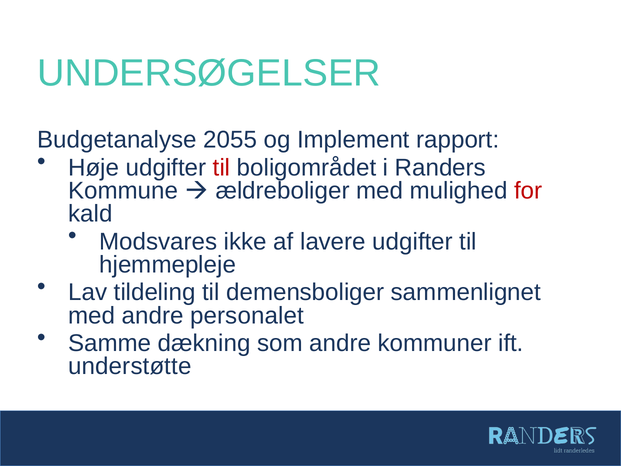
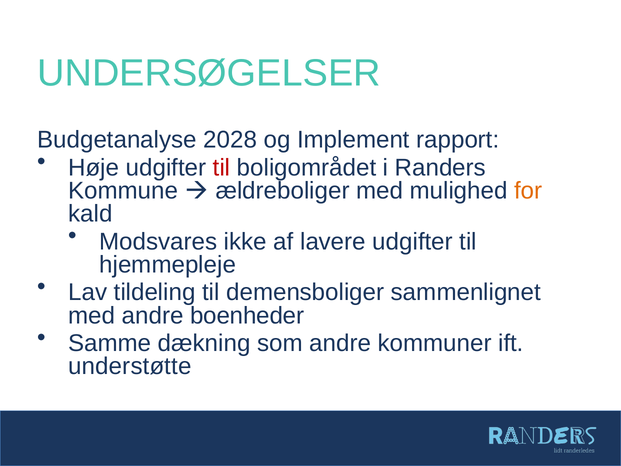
2055: 2055 -> 2028 (230, 140)
for colour: red -> orange (528, 191)
personalet: personalet -> boenheder (247, 315)
